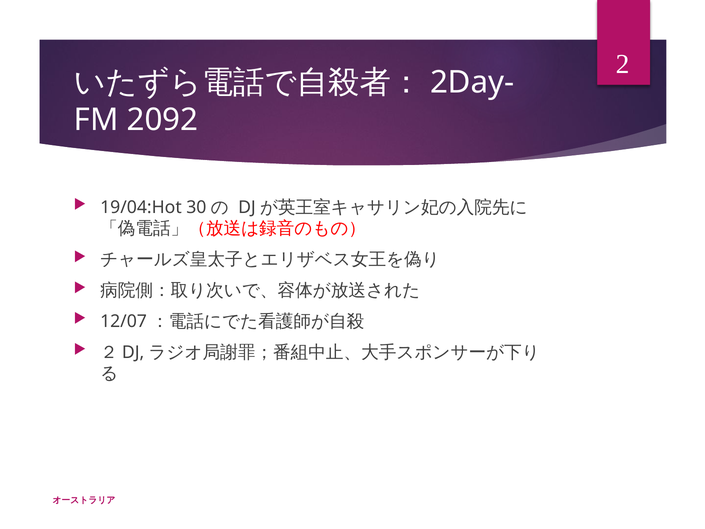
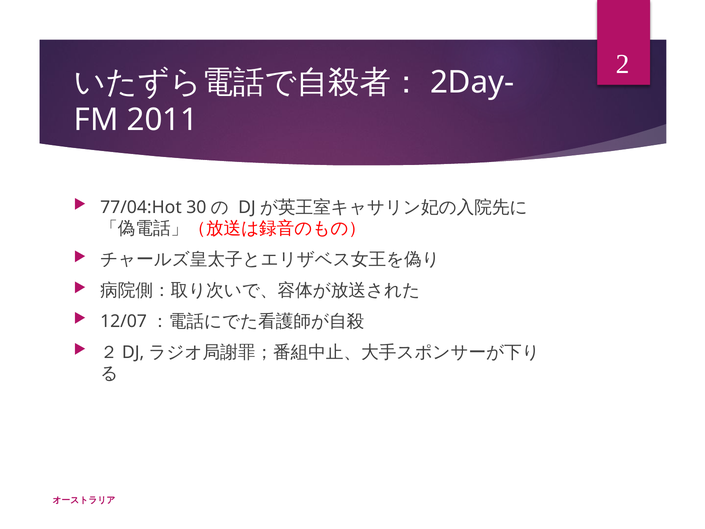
2092: 2092 -> 2011 (162, 120)
19/04:Hot: 19/04:Hot -> 77/04:Hot (141, 207)
